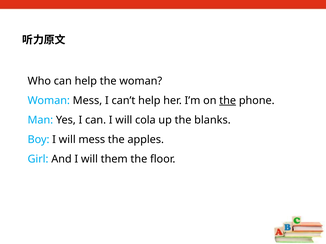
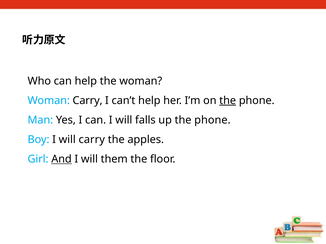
Woman Mess: Mess -> Carry (88, 101)
cola: cola -> falls (145, 120)
up the blanks: blanks -> phone (212, 120)
will mess: mess -> carry (92, 140)
And underline: none -> present (61, 159)
